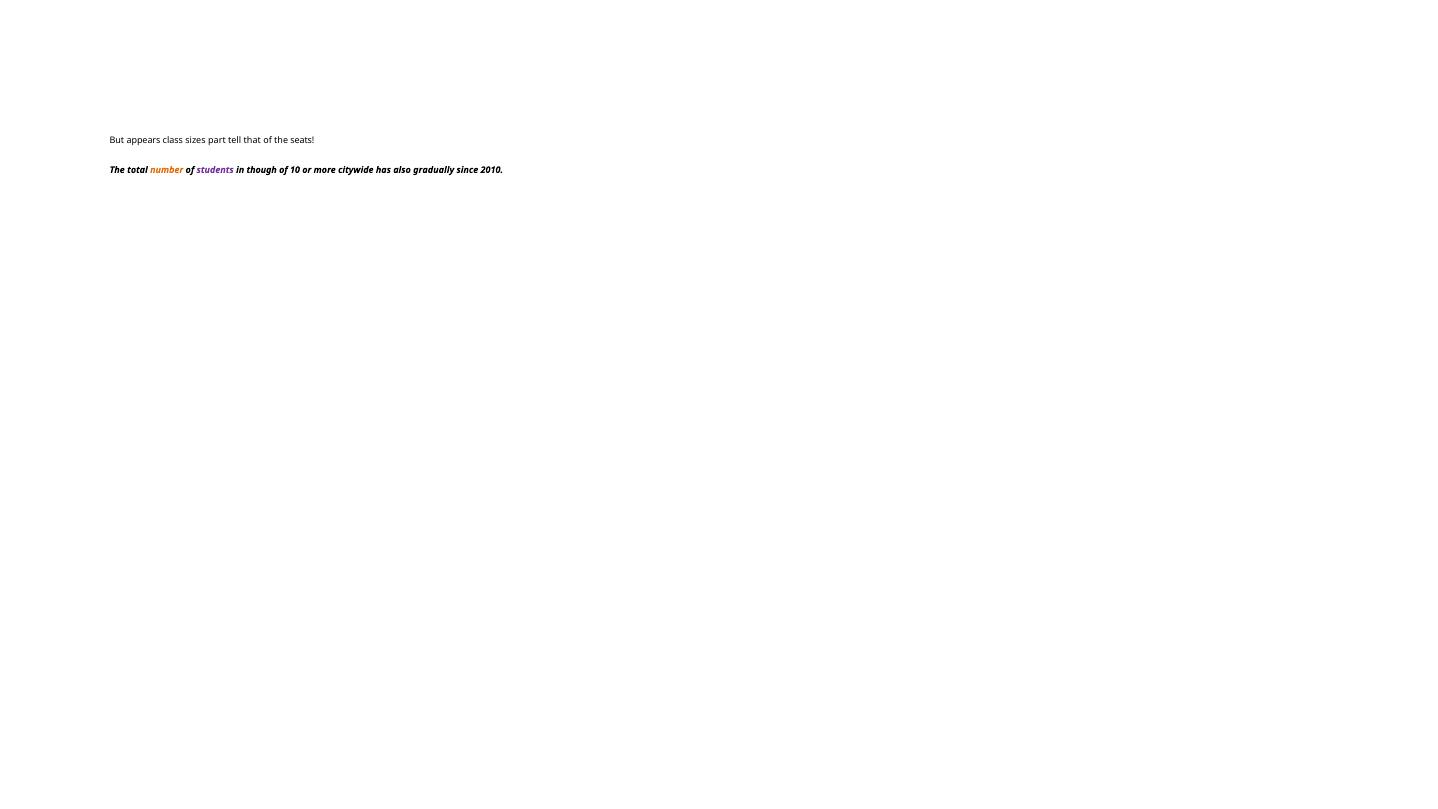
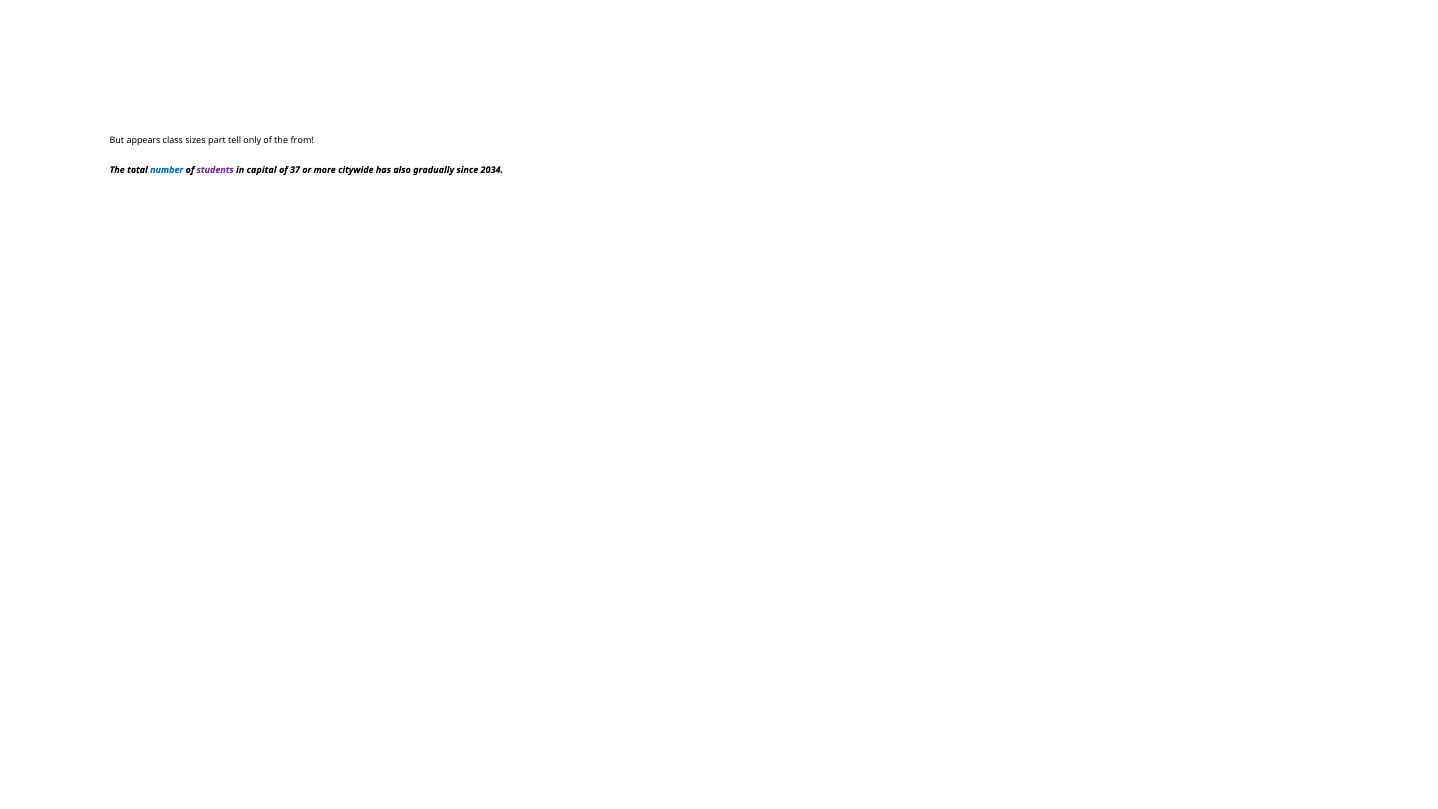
that: that -> only (252, 141)
seats: seats -> from (302, 141)
number colour: orange -> blue (167, 170)
though: though -> capital (262, 170)
10: 10 -> 37 (295, 170)
2010: 2010 -> 2034 (492, 170)
